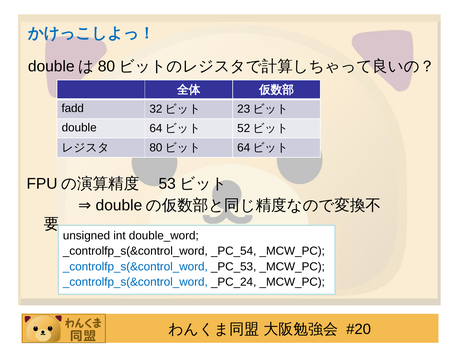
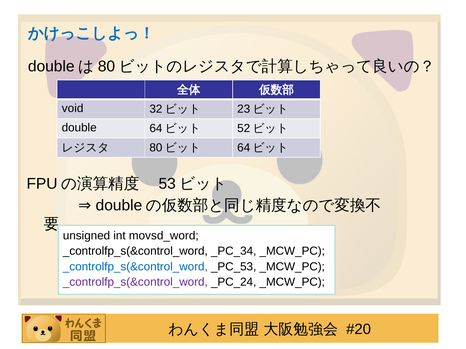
fadd: fadd -> void (73, 109)
double_word: double_word -> movsd_word (164, 236)
_PC_54: _PC_54 -> _PC_34 (234, 251)
_controlfp_s(&control_word colour: blue -> purple (135, 282)
